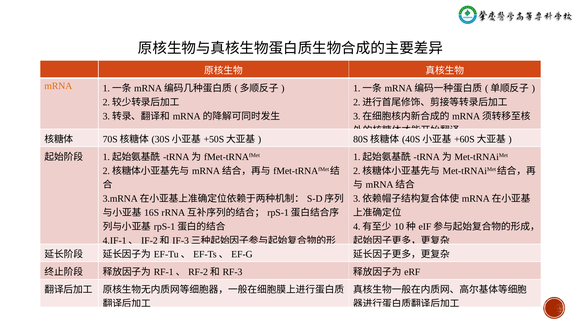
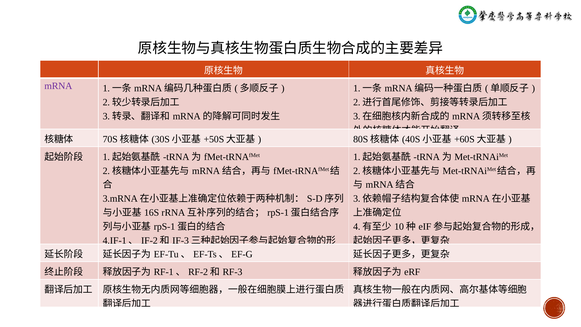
mRNA colour: orange -> purple (58, 86)
